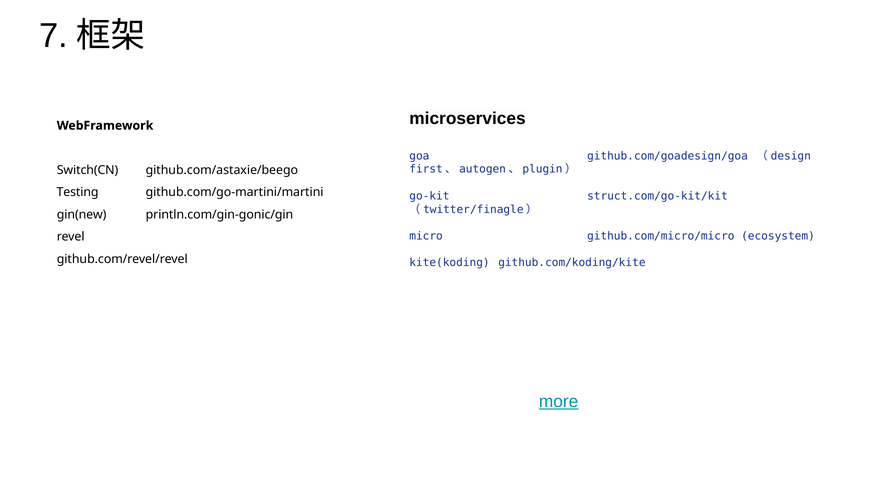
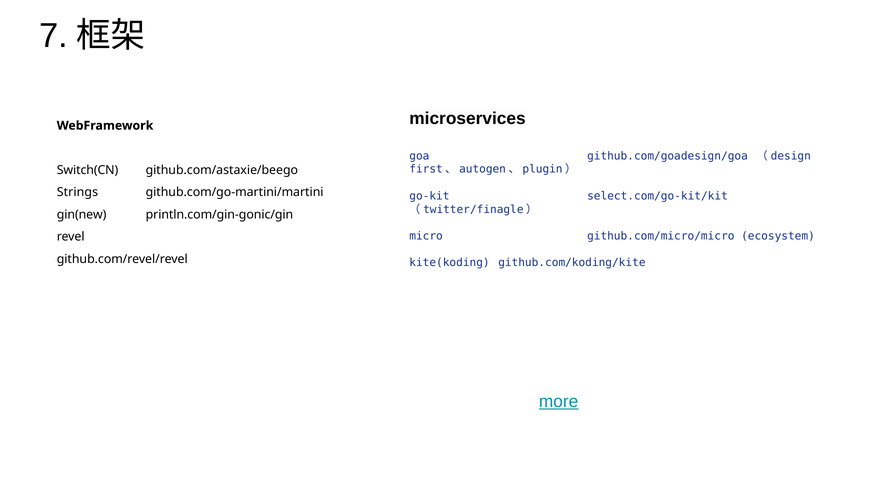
Testing: Testing -> Strings (77, 192)
struct.com/go-kit/kit: struct.com/go-kit/kit -> select.com/go-kit/kit (658, 196)
